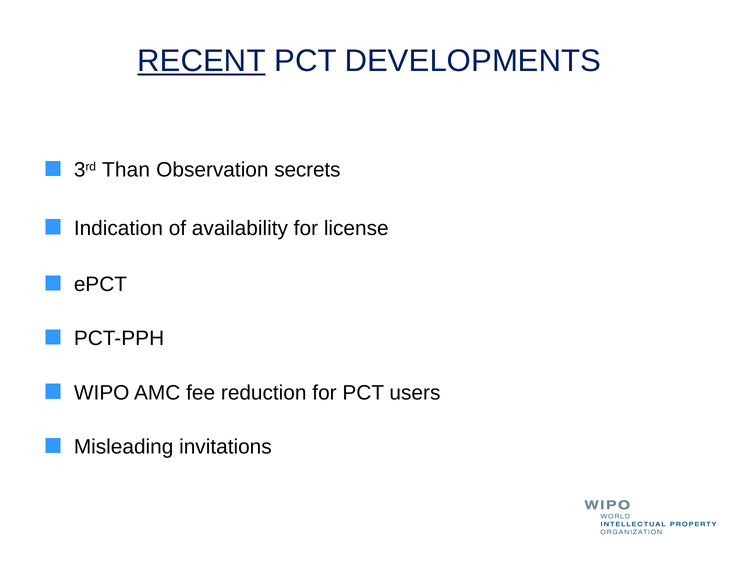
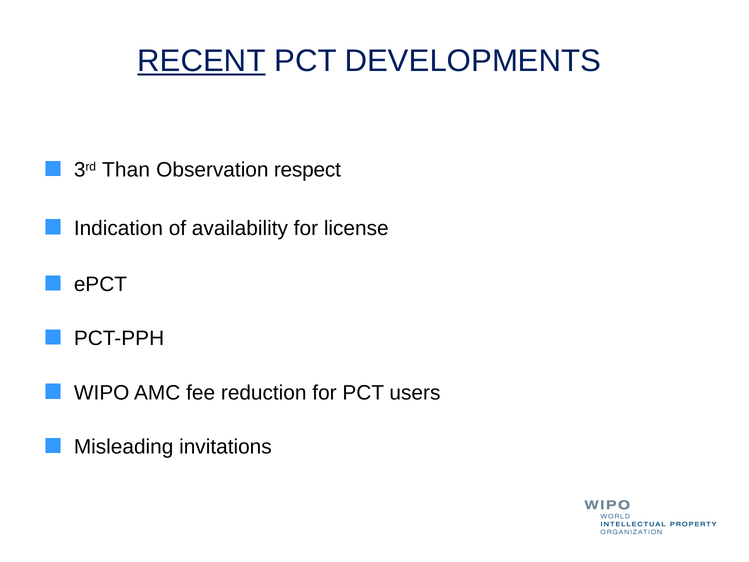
secrets: secrets -> respect (307, 170)
